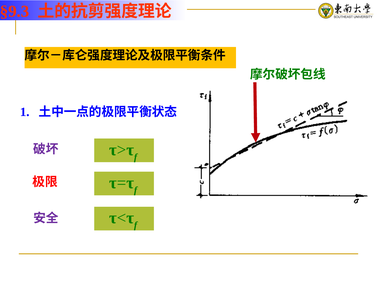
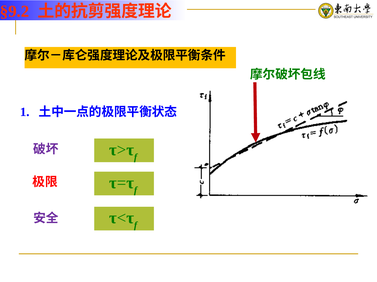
§9.3: §9.3 -> §9.2 (15, 11)
